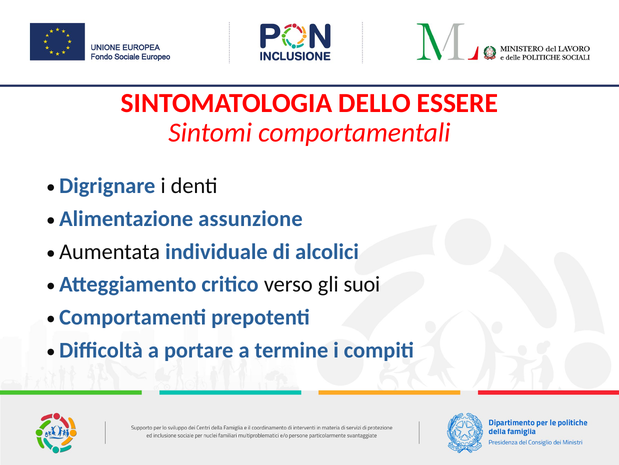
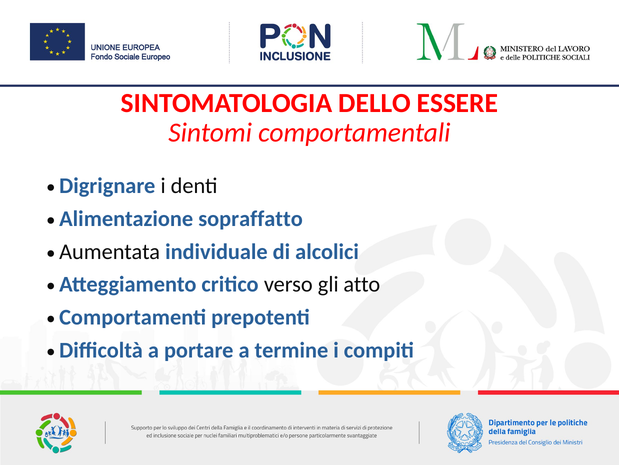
assunzione: assunzione -> sopraffatto (251, 218)
suoi: suoi -> atto (362, 284)
